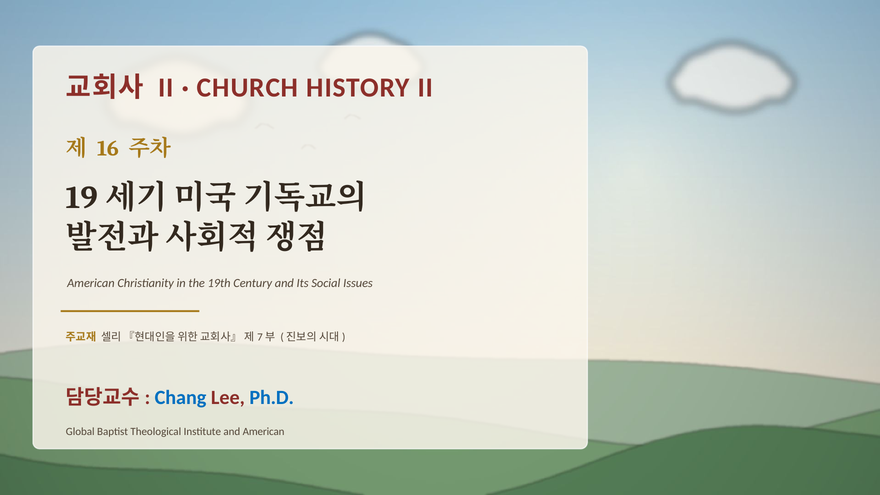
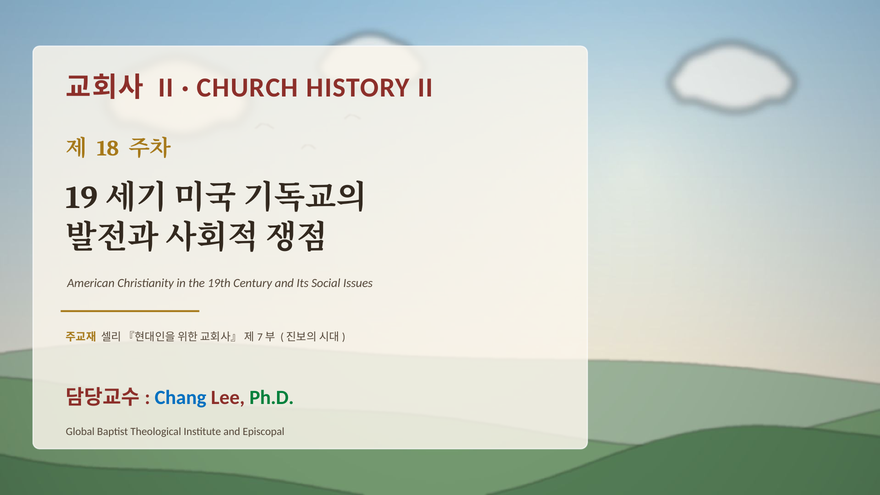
16: 16 -> 18 (108, 148)
Ph.D colour: blue -> green (272, 397)
and American: American -> Episcopal (264, 431)
